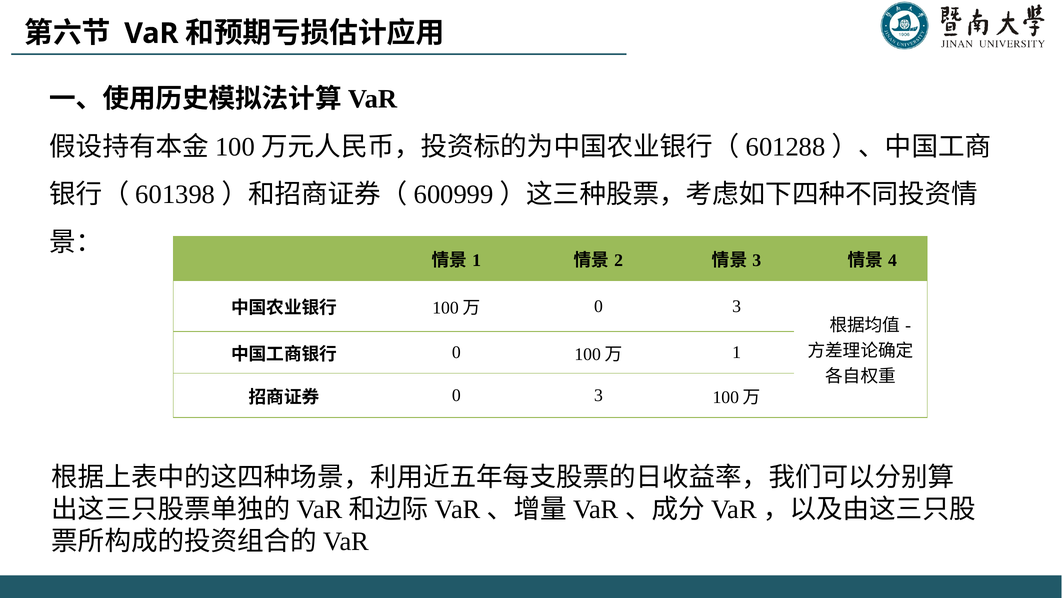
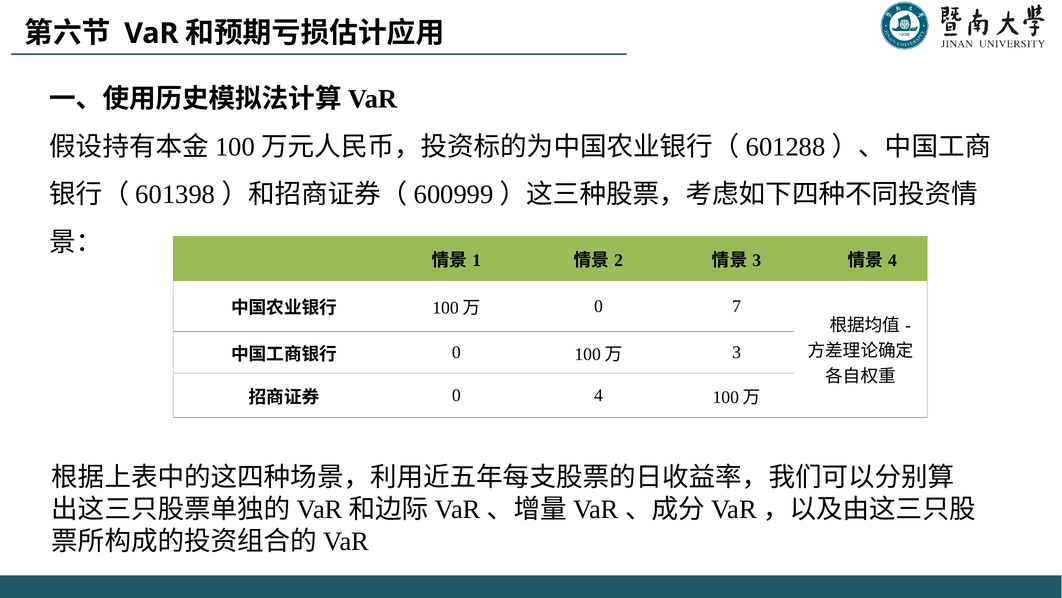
3: 3 -> 7 (737, 306)
1: 1 -> 3 (737, 352)
3: 3 -> 4 (598, 395)
